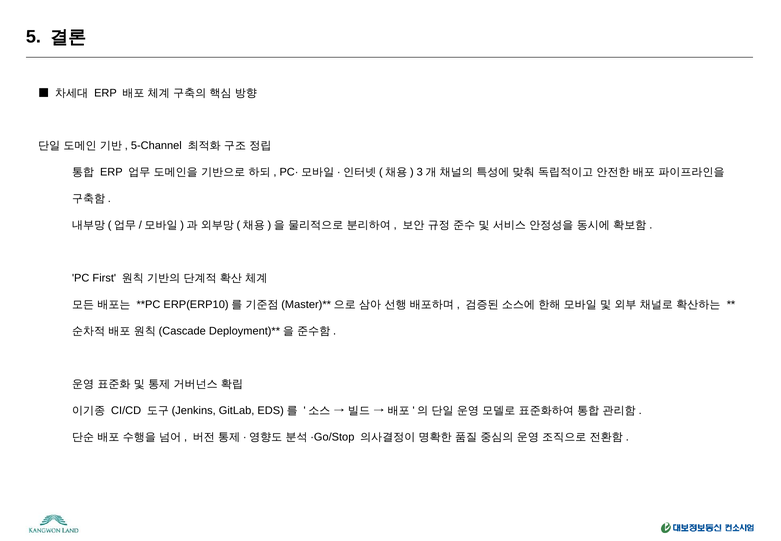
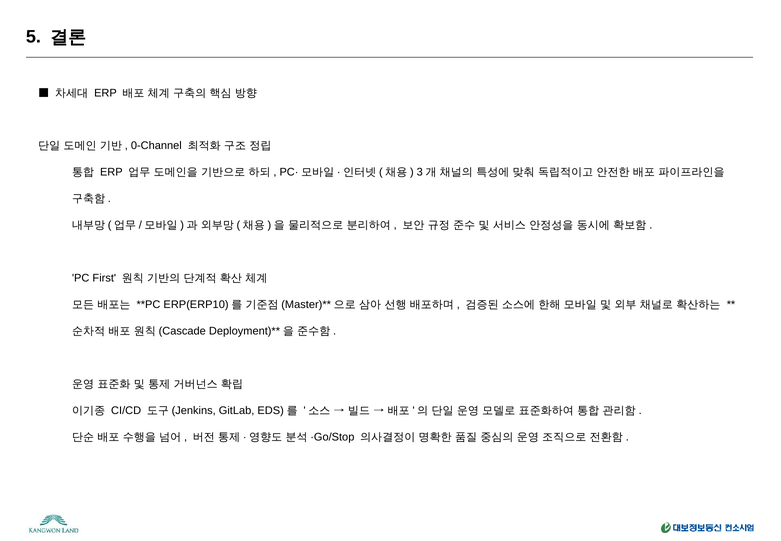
5-Channel: 5-Channel -> 0-Channel (156, 146)
